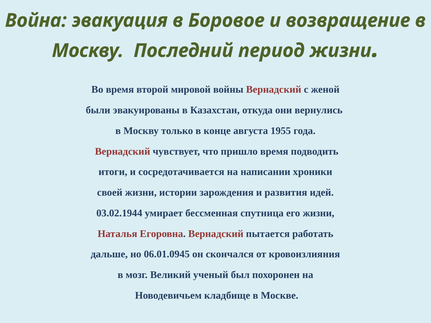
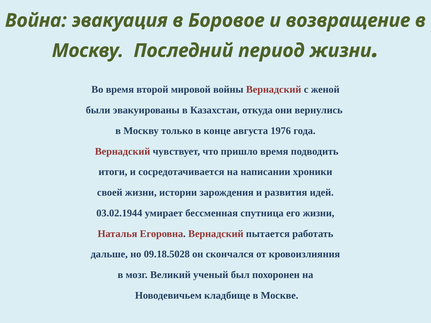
1955: 1955 -> 1976 (281, 131)
06.01.0945: 06.01.0945 -> 09.18.5028 (167, 254)
